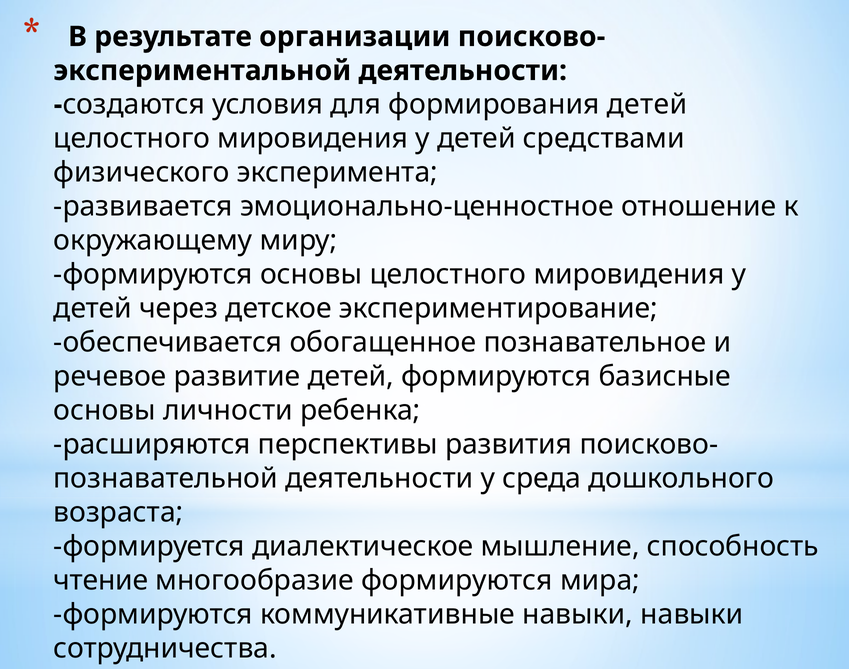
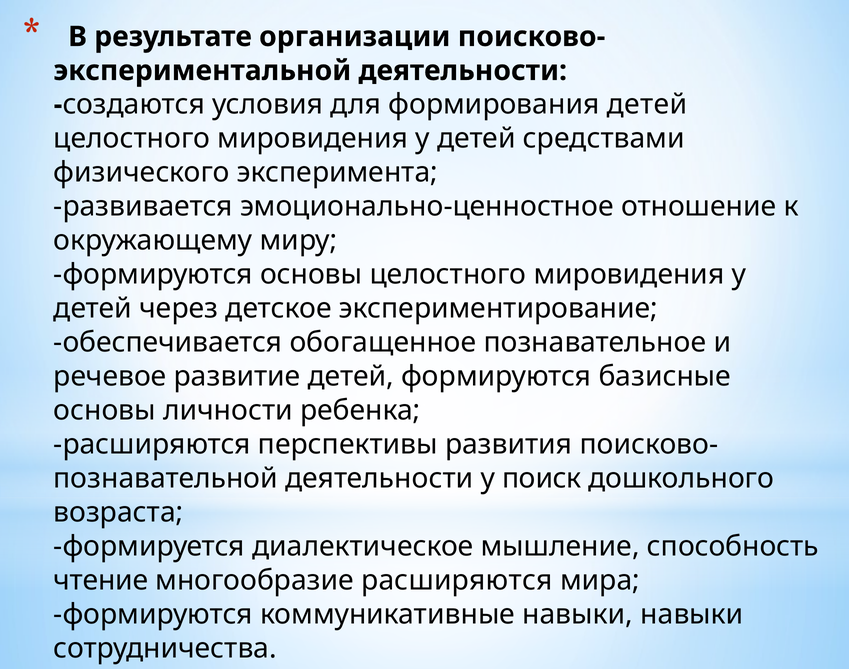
среда: среда -> поиск (542, 478)
многообразие формируются: формируются -> расширяются (457, 580)
